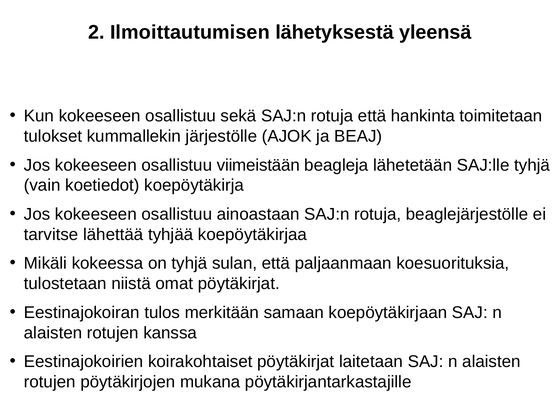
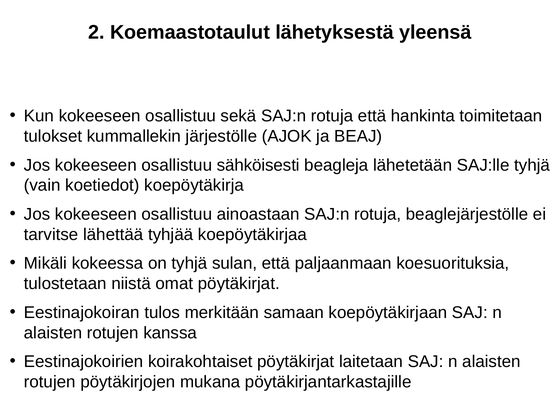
Ilmoittautumisen: Ilmoittautumisen -> Koemaastotaulut (190, 32)
viimeistään: viimeistään -> sähköisesti (258, 165)
